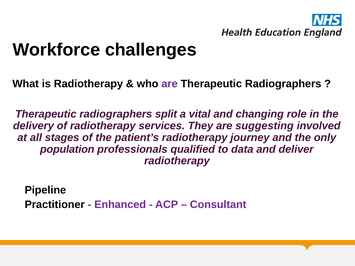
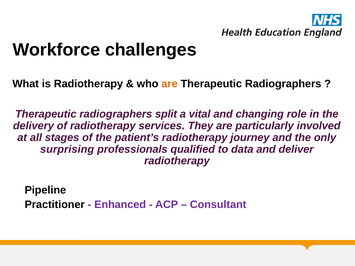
are colour: purple -> orange (170, 84)
suggesting: suggesting -> particularly (265, 126)
population: population -> surprising (67, 149)
